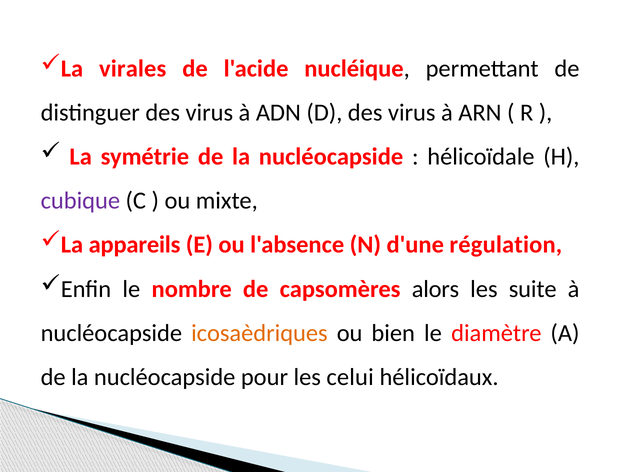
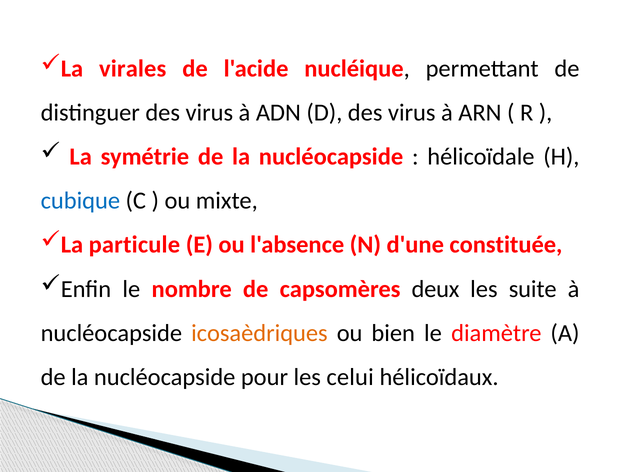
cubique colour: purple -> blue (80, 201)
appareils: appareils -> particule (134, 245)
régulation: régulation -> constituée (506, 245)
alors: alors -> deux (435, 289)
